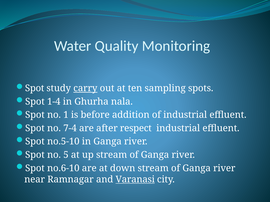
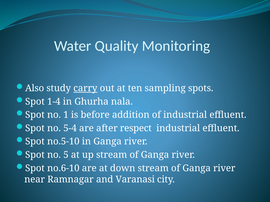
Spot: Spot -> Also (35, 88)
7-4: 7-4 -> 5-4 (70, 129)
Varanasi underline: present -> none (135, 180)
